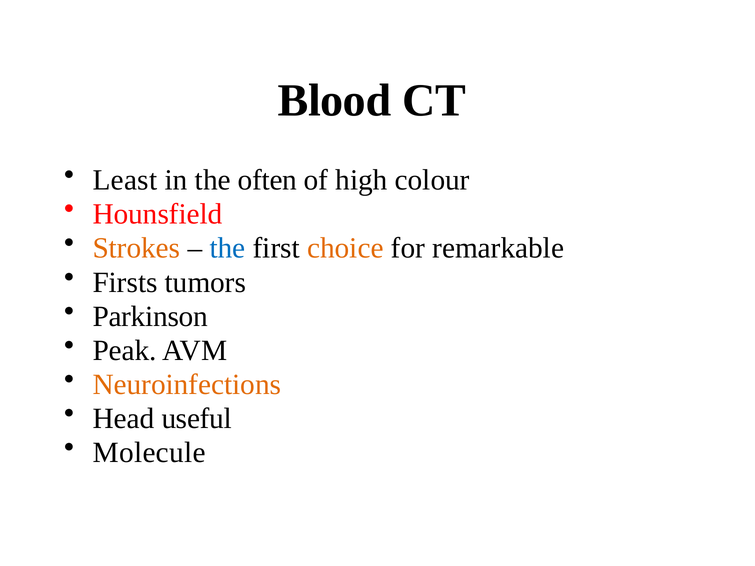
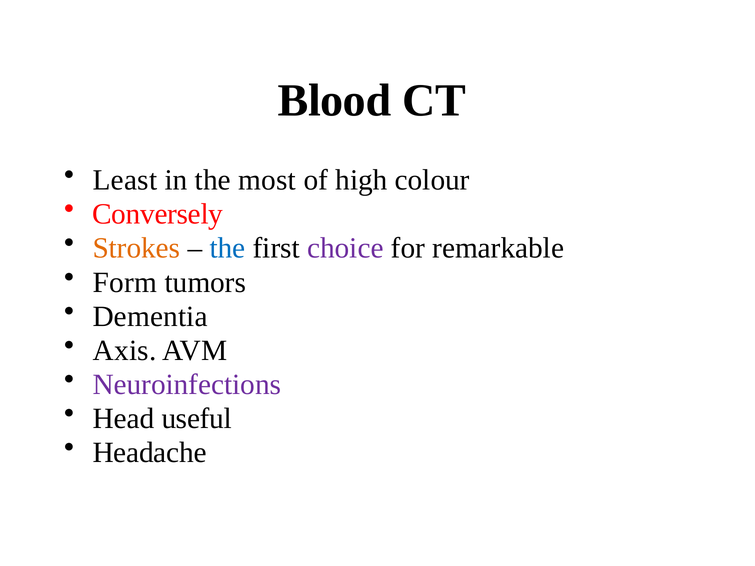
often: often -> most (267, 180)
Hounsfield: Hounsfield -> Conversely (158, 214)
choice colour: orange -> purple (345, 248)
Firsts: Firsts -> Form (125, 283)
Parkinson: Parkinson -> Dementia (150, 317)
Peak: Peak -> Axis (125, 351)
Neuroinfections colour: orange -> purple (187, 385)
Molecule: Molecule -> Headache (150, 453)
